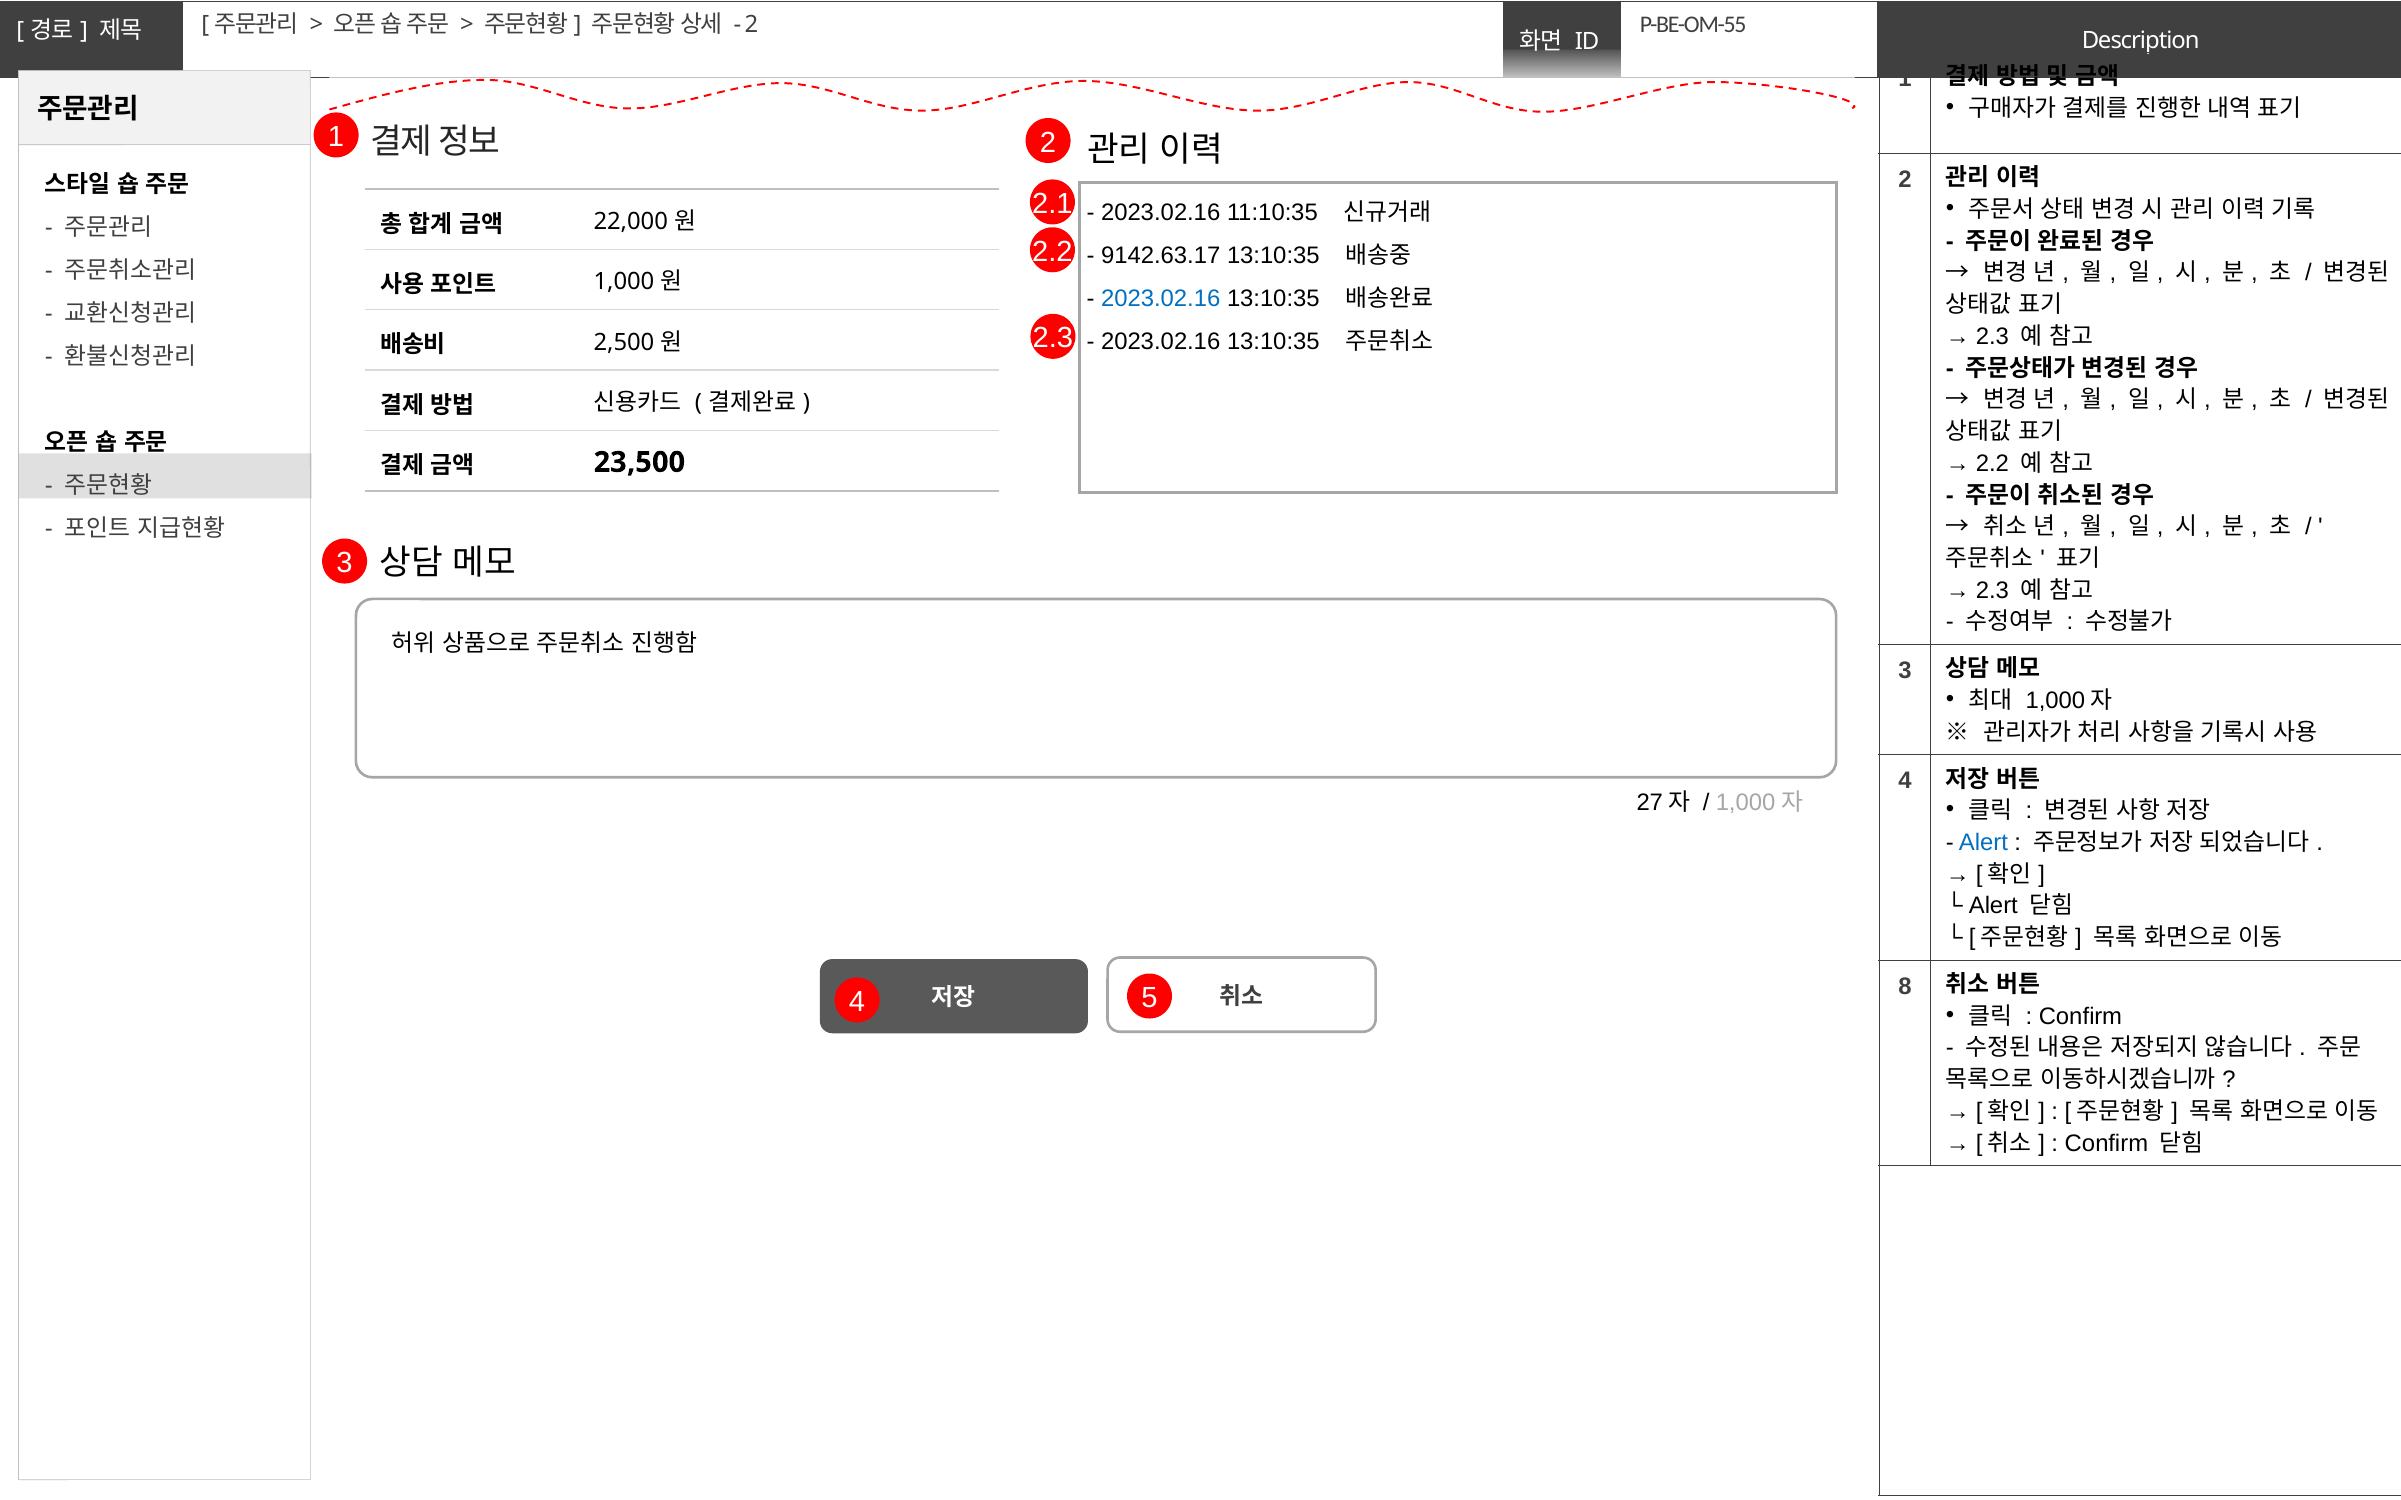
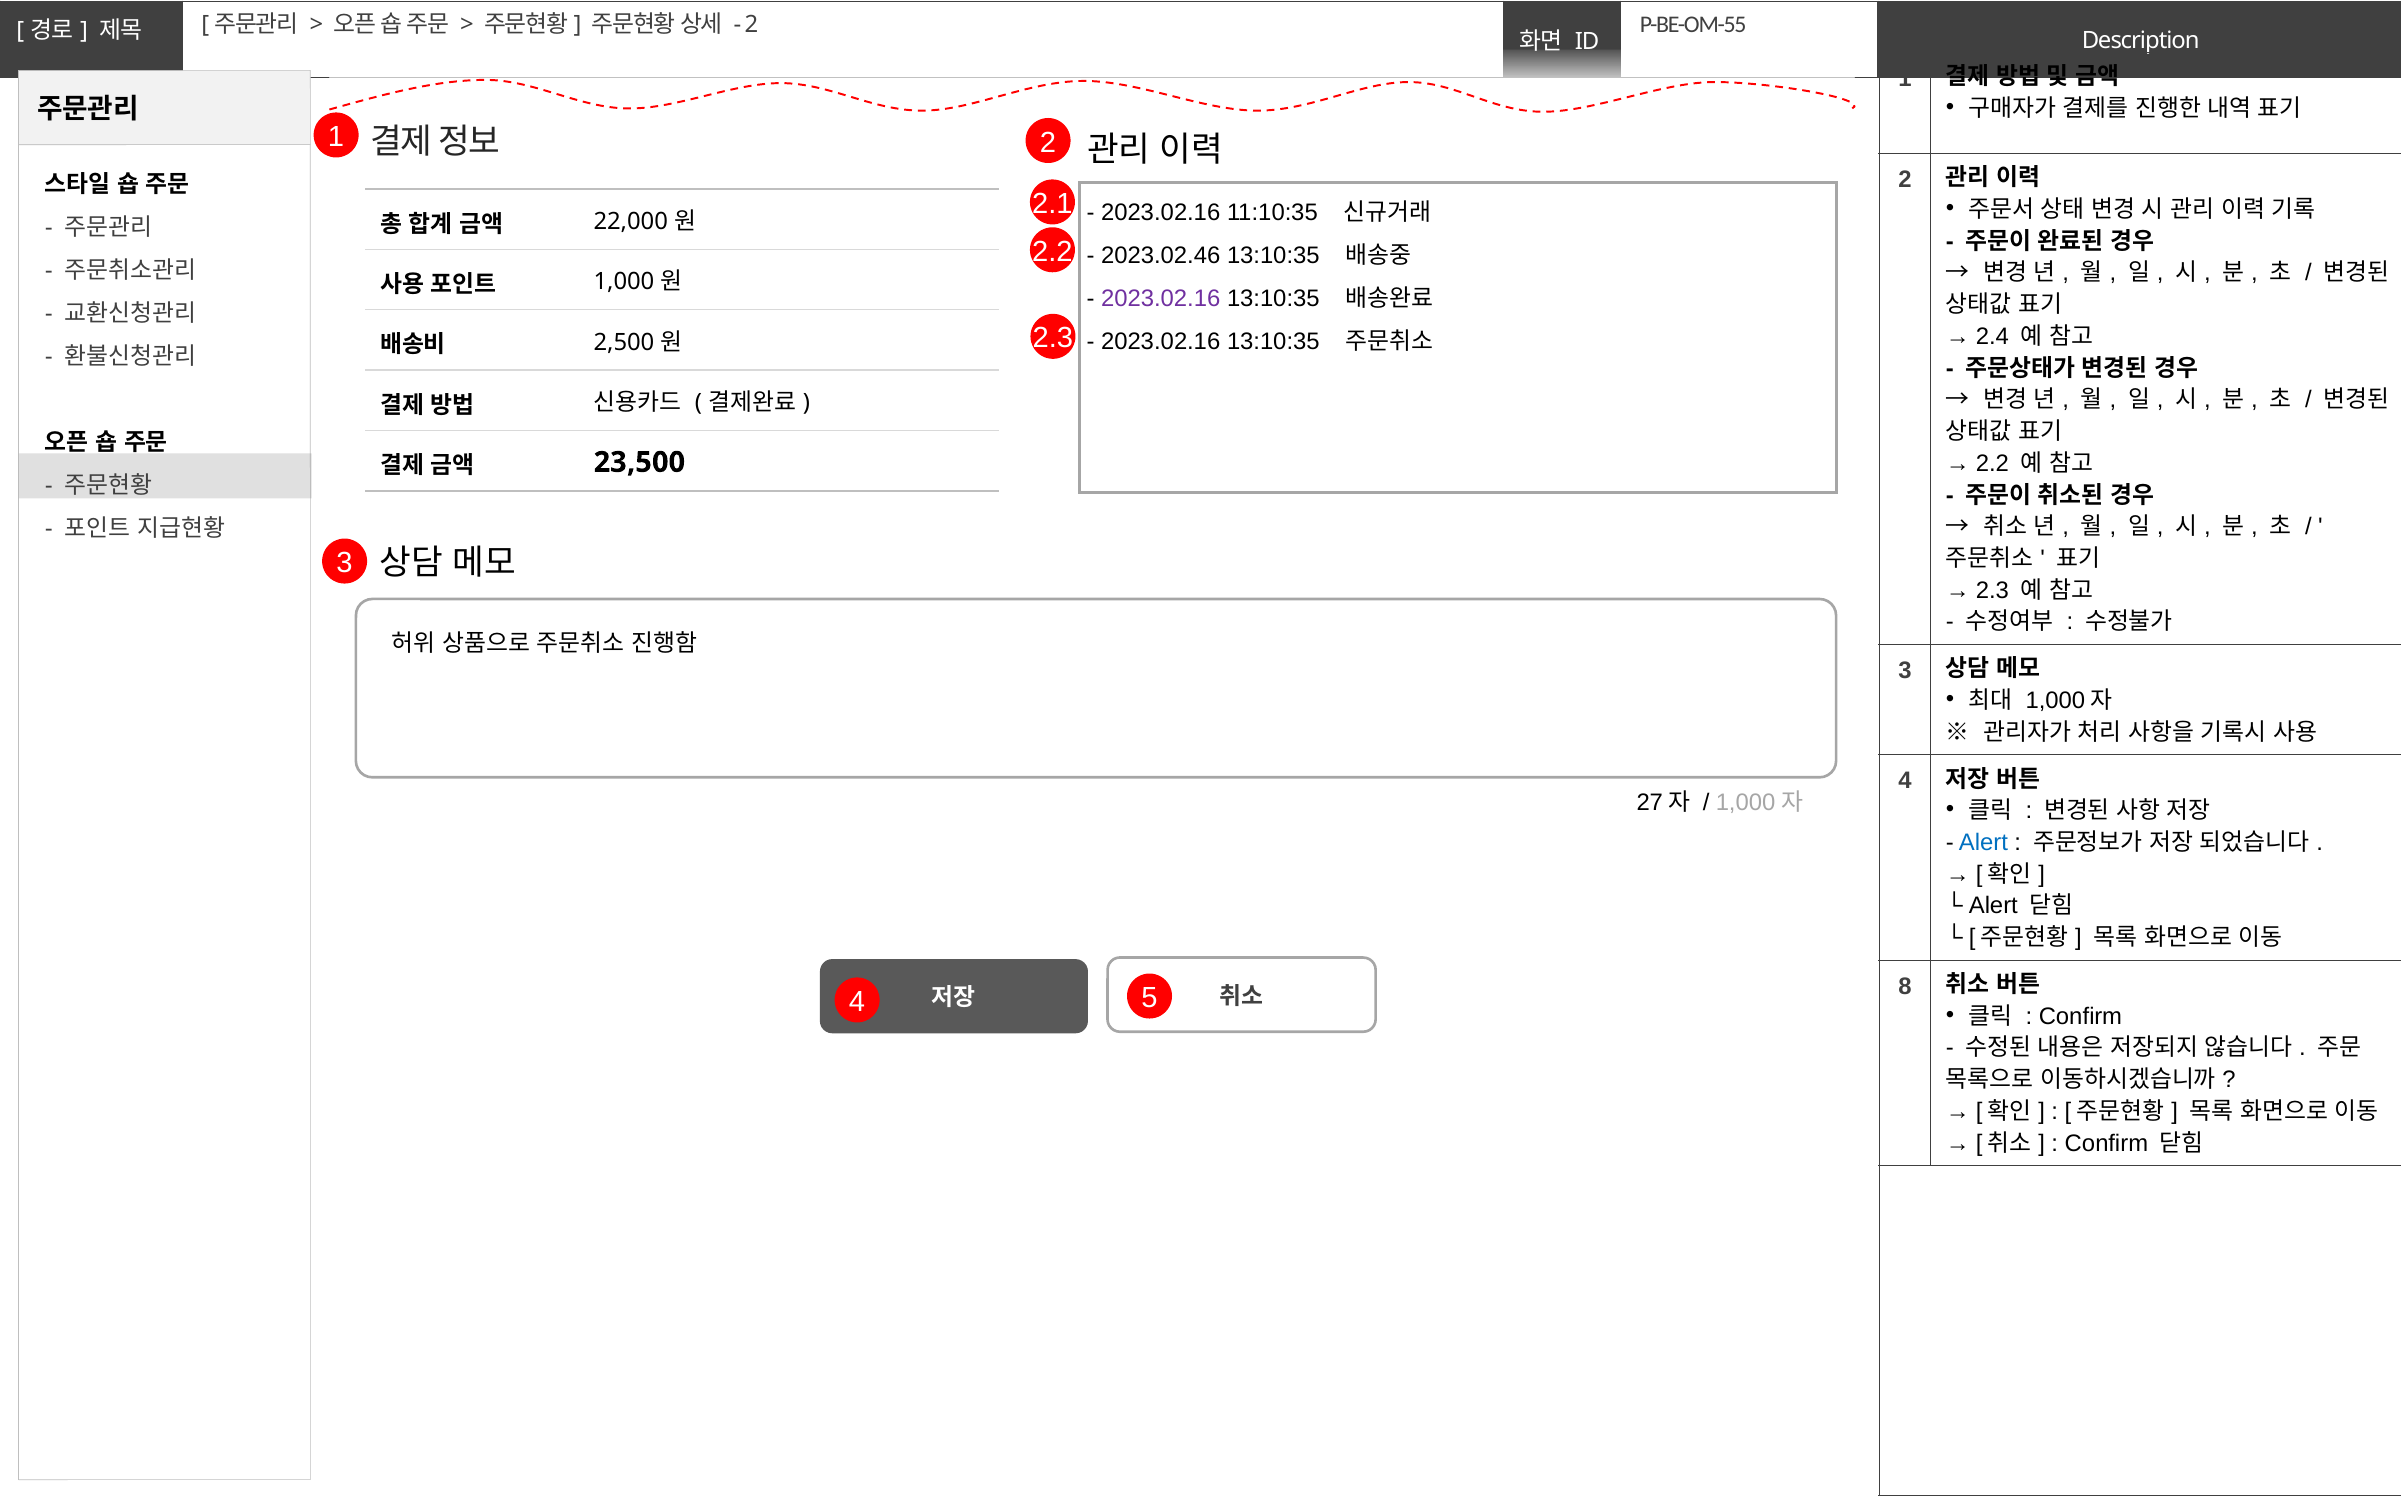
9142.63.17: 9142.63.17 -> 2023.02.46 (1161, 256)
2023.02.16 colour: blue -> purple (1161, 299)
2.3: 2.3 -> 2.4 (1992, 337)
